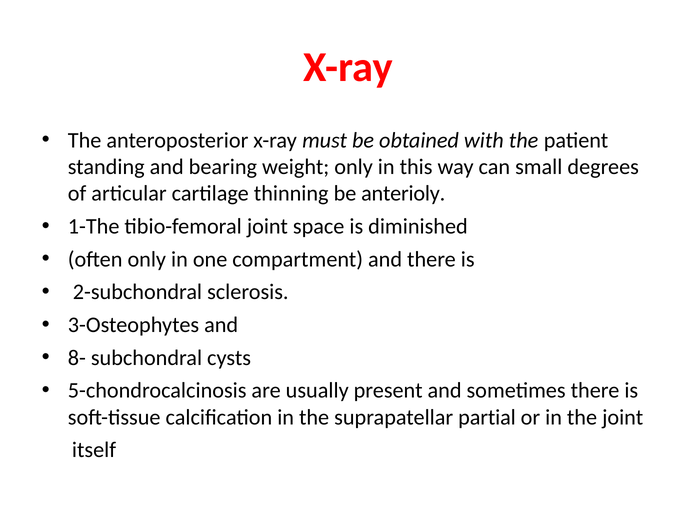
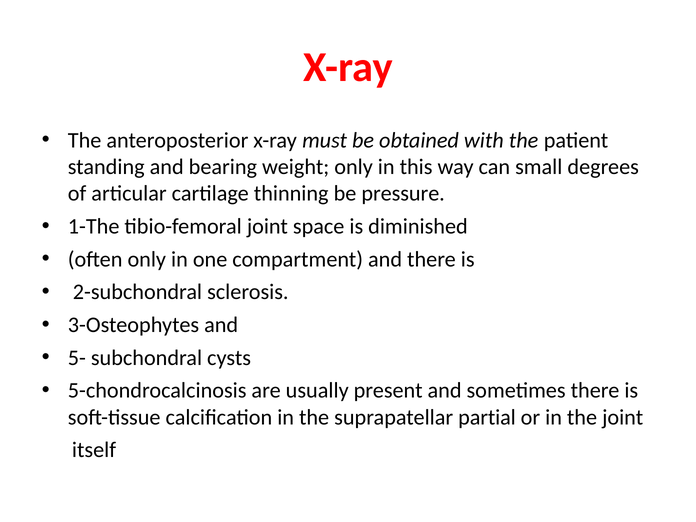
anterioly: anterioly -> pressure (403, 193)
8-: 8- -> 5- (77, 358)
